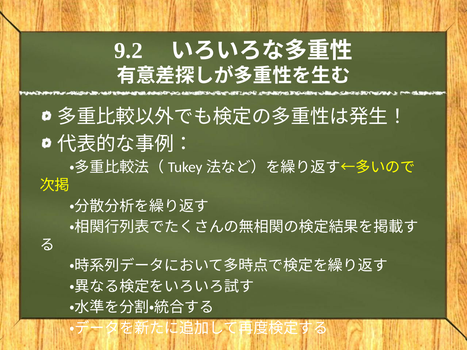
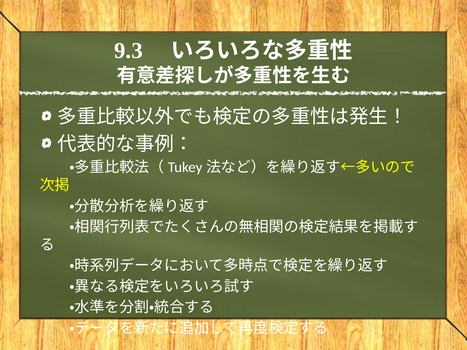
9.2: 9.2 -> 9.3 (128, 51)
